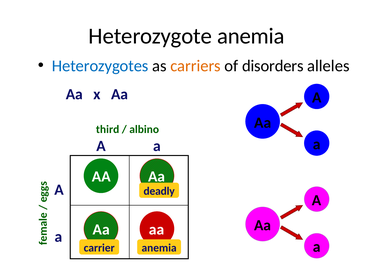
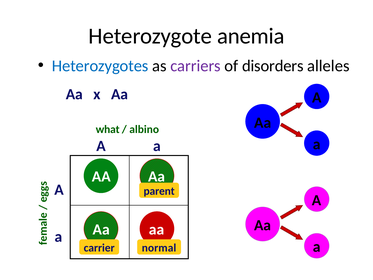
carriers colour: orange -> purple (195, 66)
third: third -> what (108, 129)
deadly: deadly -> parent (159, 191)
carrier anemia: anemia -> normal (159, 248)
